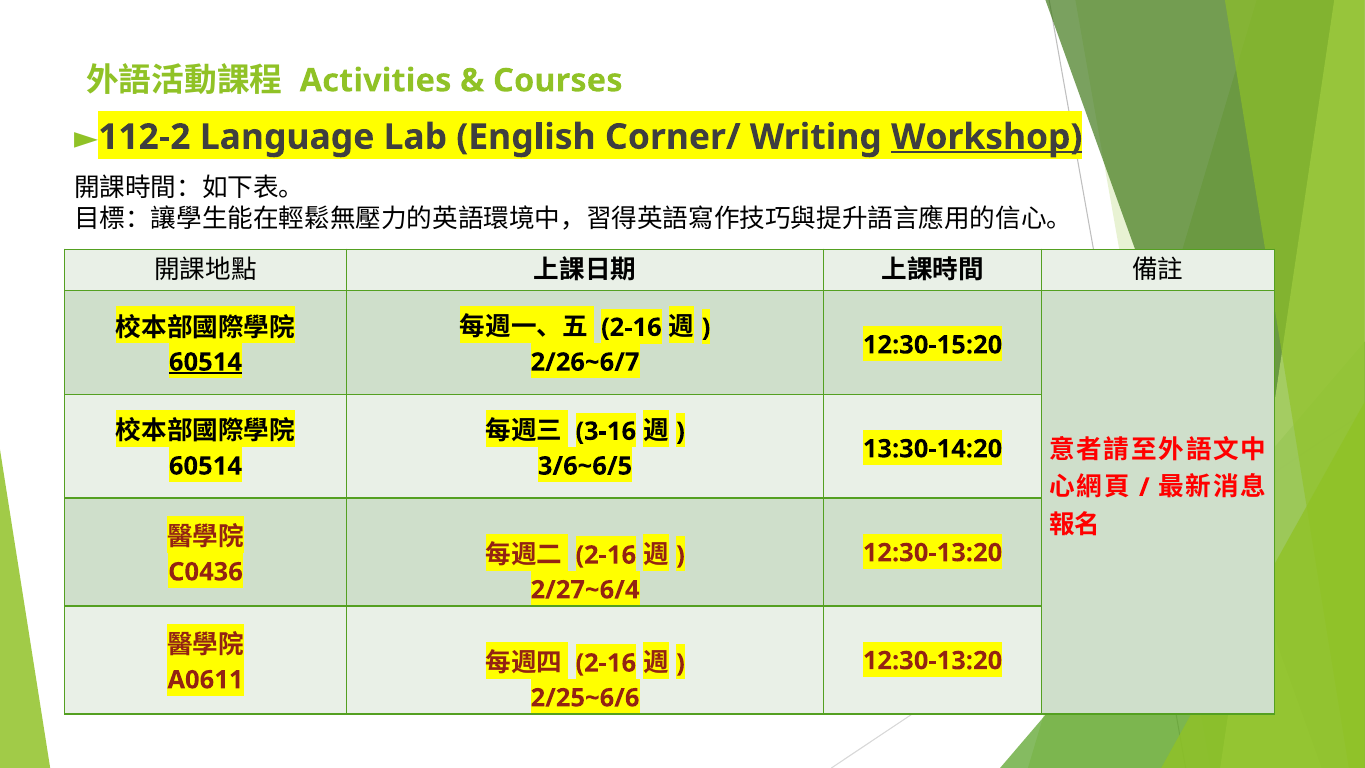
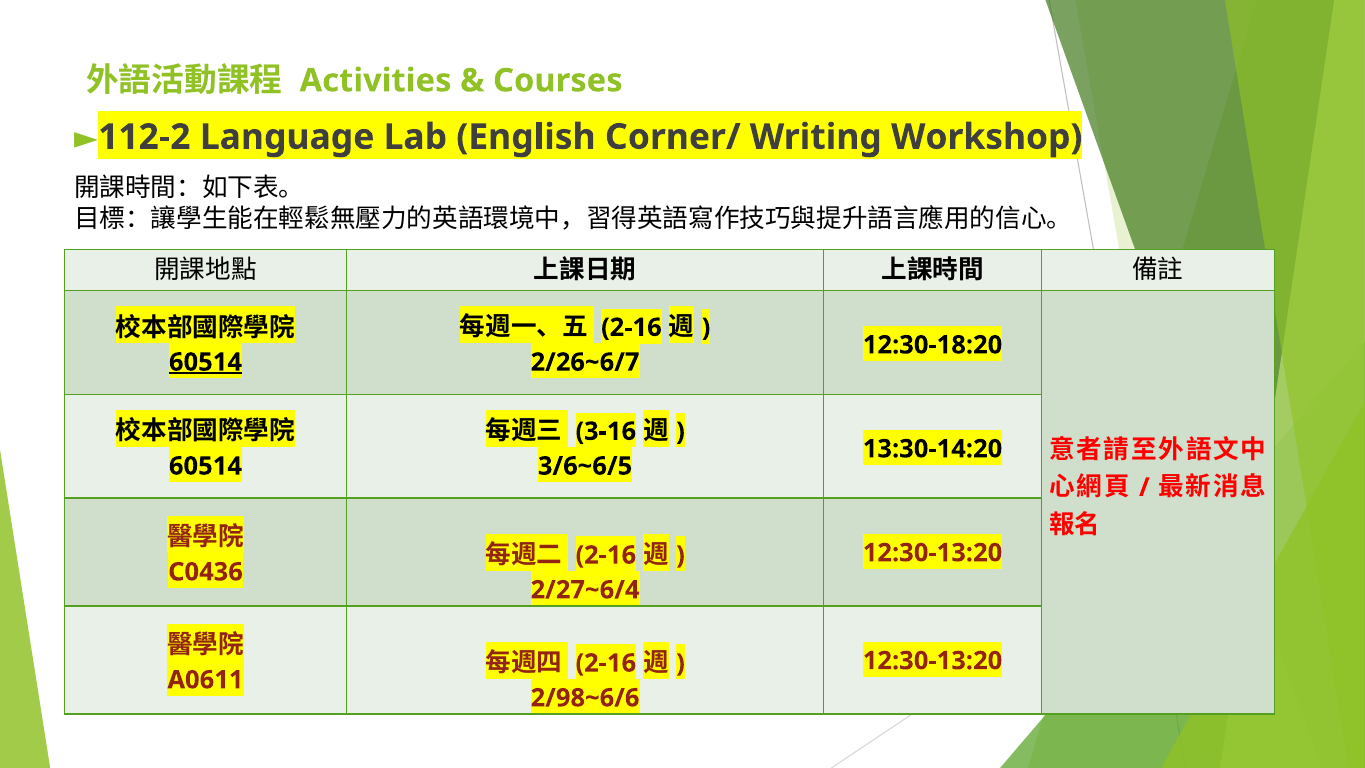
Workshop underline: present -> none (987, 137)
12:30-15:20: 12:30-15:20 -> 12:30-18:20 (933, 345)
2/25~6/6: 2/25~6/6 -> 2/98~6/6 (585, 698)
